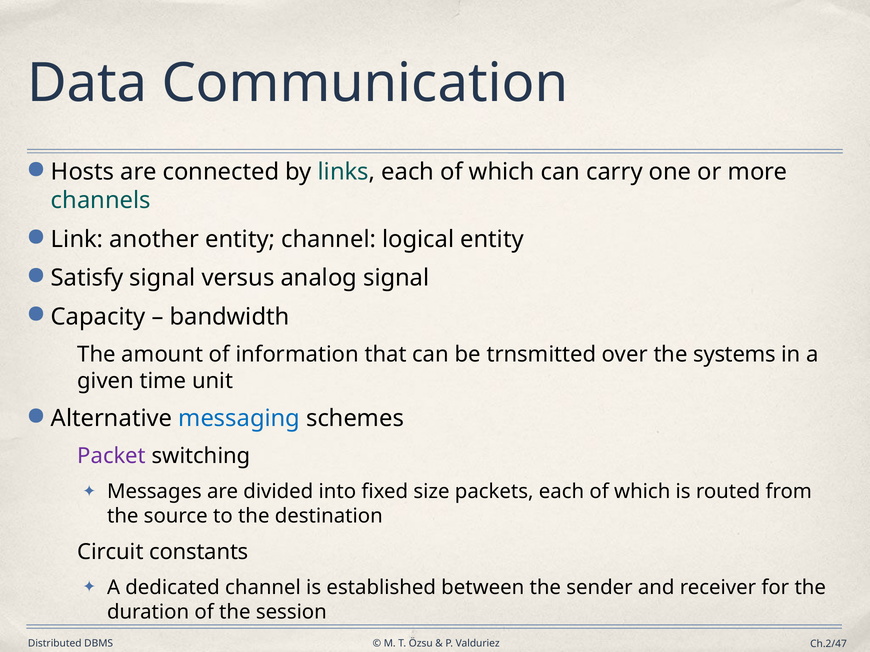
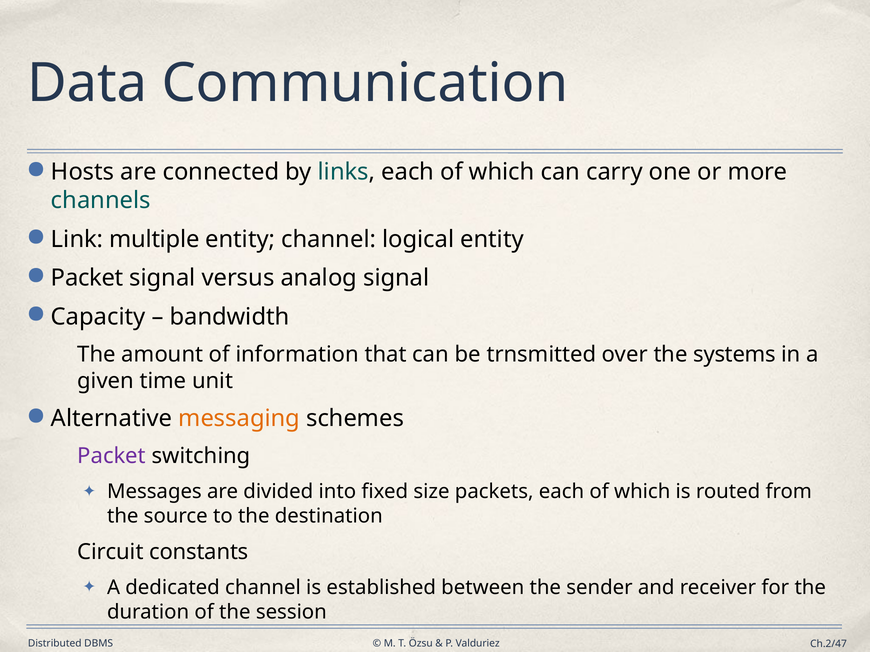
another: another -> multiple (154, 239)
Satisfy: Satisfy -> Packet (87, 278)
messaging colour: blue -> orange (239, 419)
